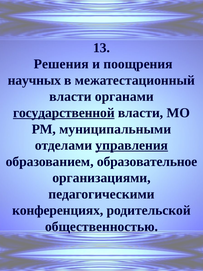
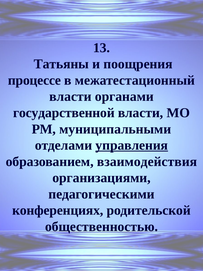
Решения: Решения -> Татьяны (61, 64)
научных: научных -> процессе (34, 80)
государственной underline: present -> none (64, 113)
образовательное: образовательное -> взаимодействия (147, 161)
